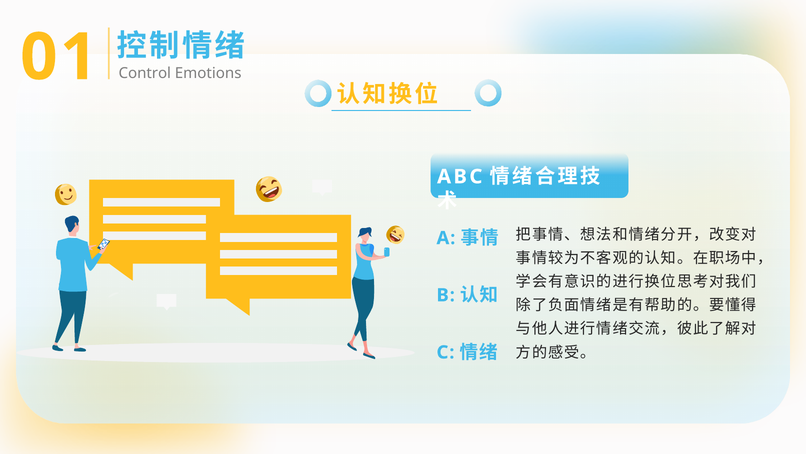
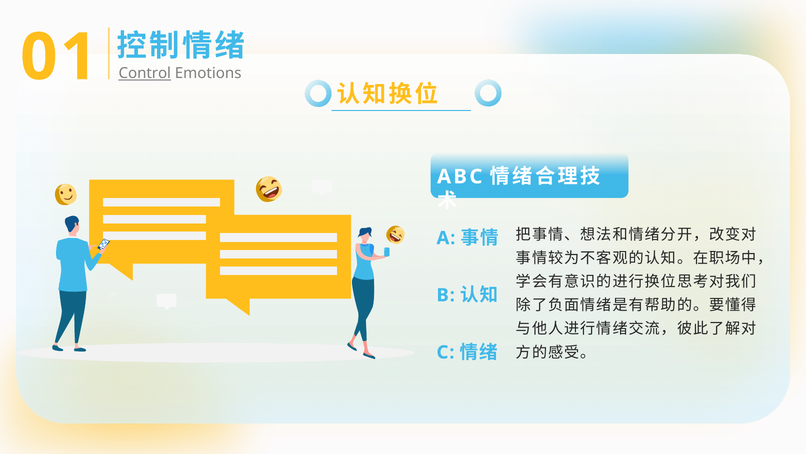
Control underline: none -> present (145, 73)
